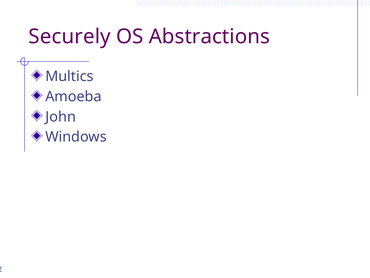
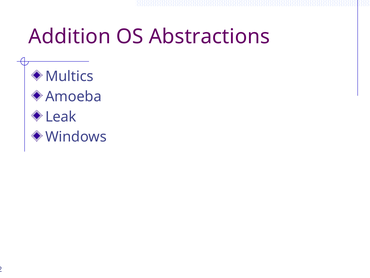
Securely: Securely -> Addition (70, 37)
John: John -> Leak (61, 117)
